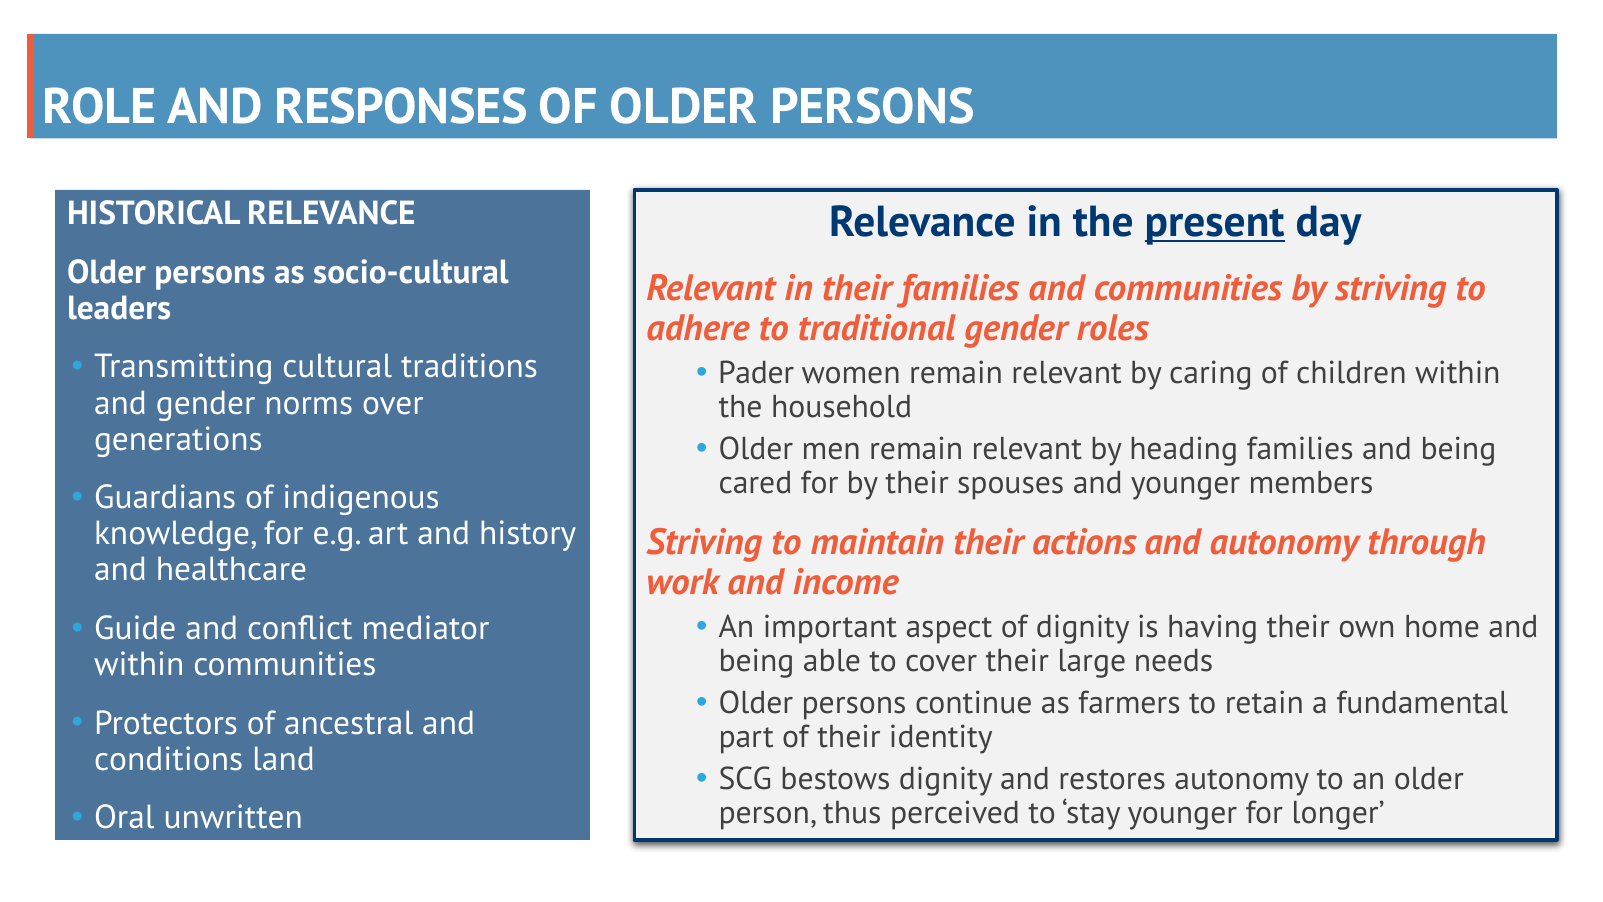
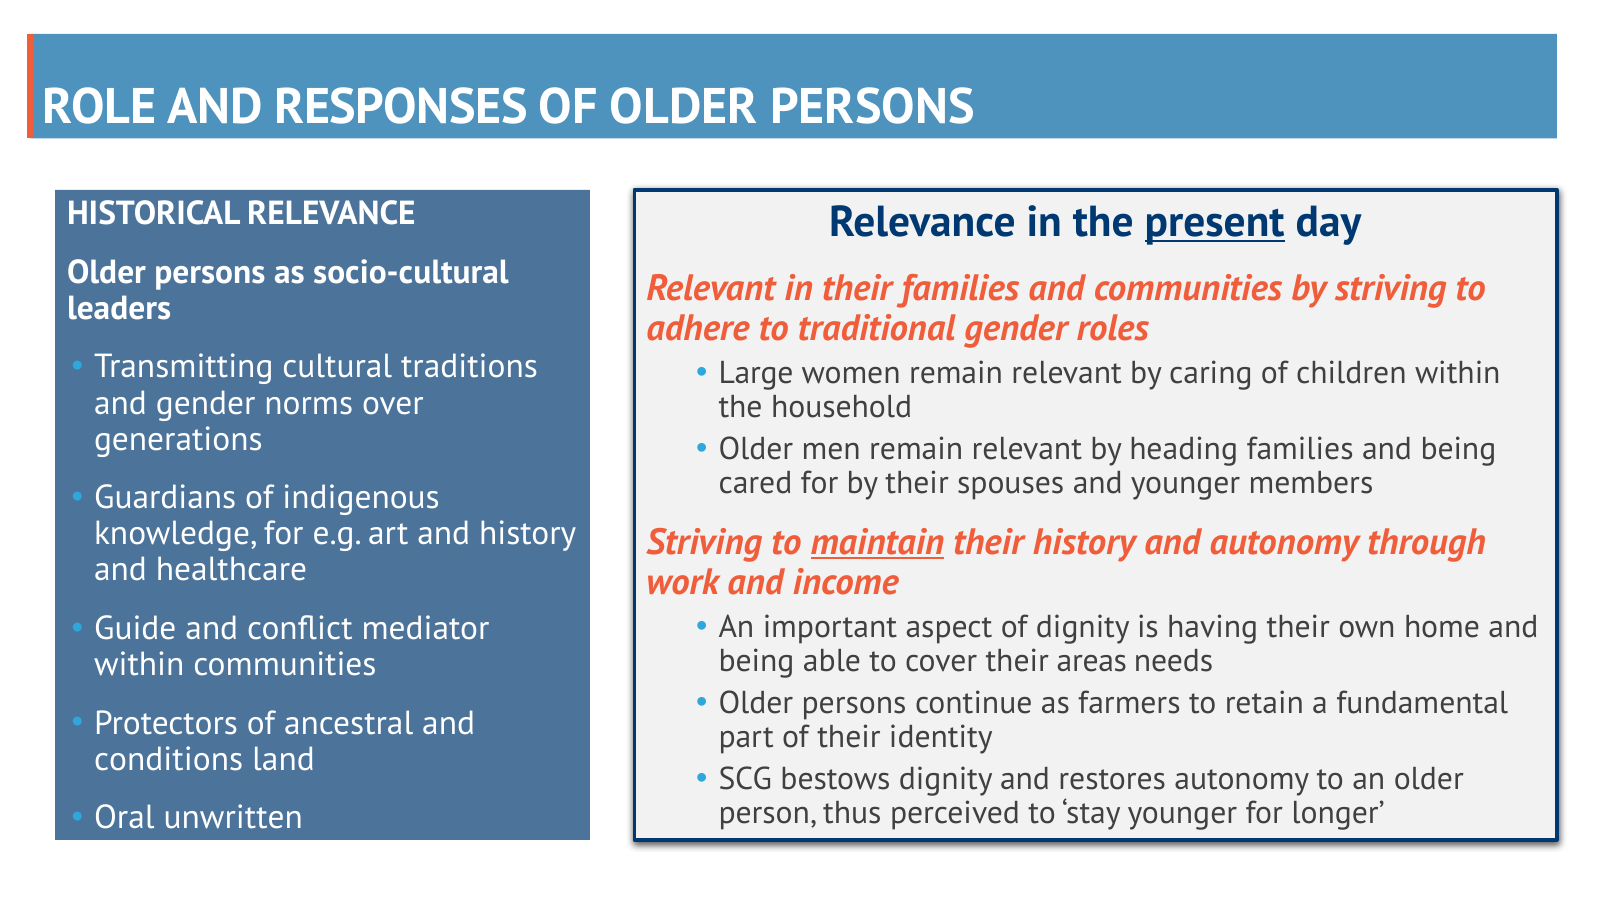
Pader: Pader -> Large (756, 372)
maintain underline: none -> present (877, 542)
their actions: actions -> history (1084, 542)
large: large -> areas (1092, 661)
